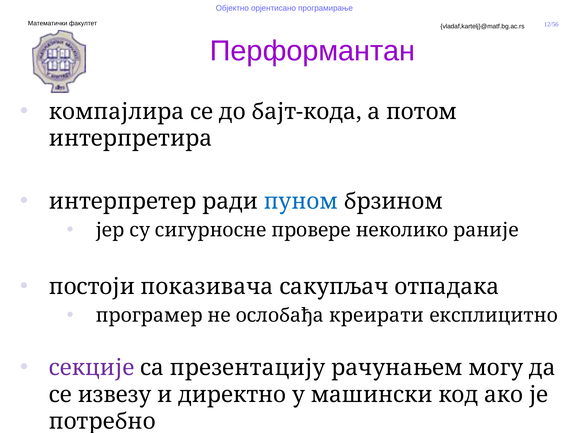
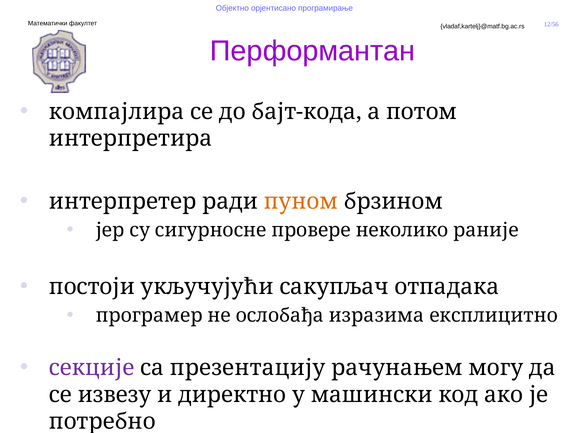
пуном colour: blue -> orange (301, 201)
показивача: показивача -> укључујући (207, 287)
креирати: креирати -> изразима (377, 315)
